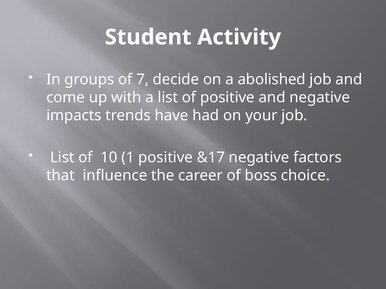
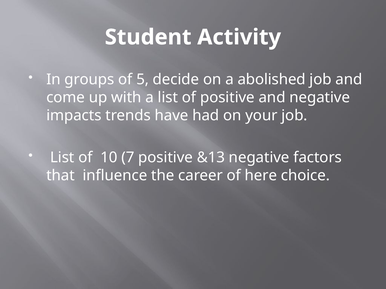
7: 7 -> 5 (143, 80)
1: 1 -> 7 (128, 158)
&17: &17 -> &13 (211, 158)
boss: boss -> here (261, 176)
